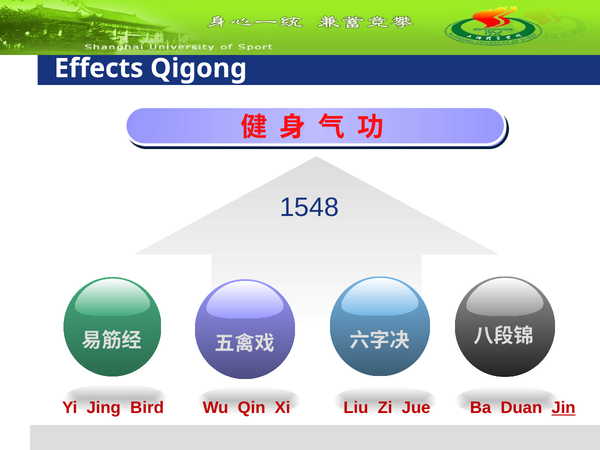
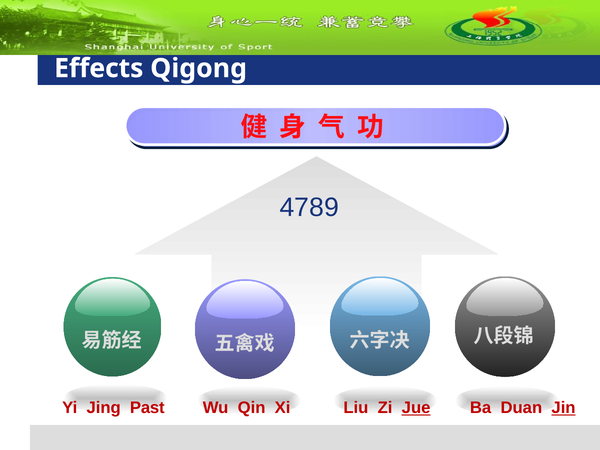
1548: 1548 -> 4789 (309, 207)
Bird: Bird -> Past (147, 408)
Jue underline: none -> present (416, 408)
